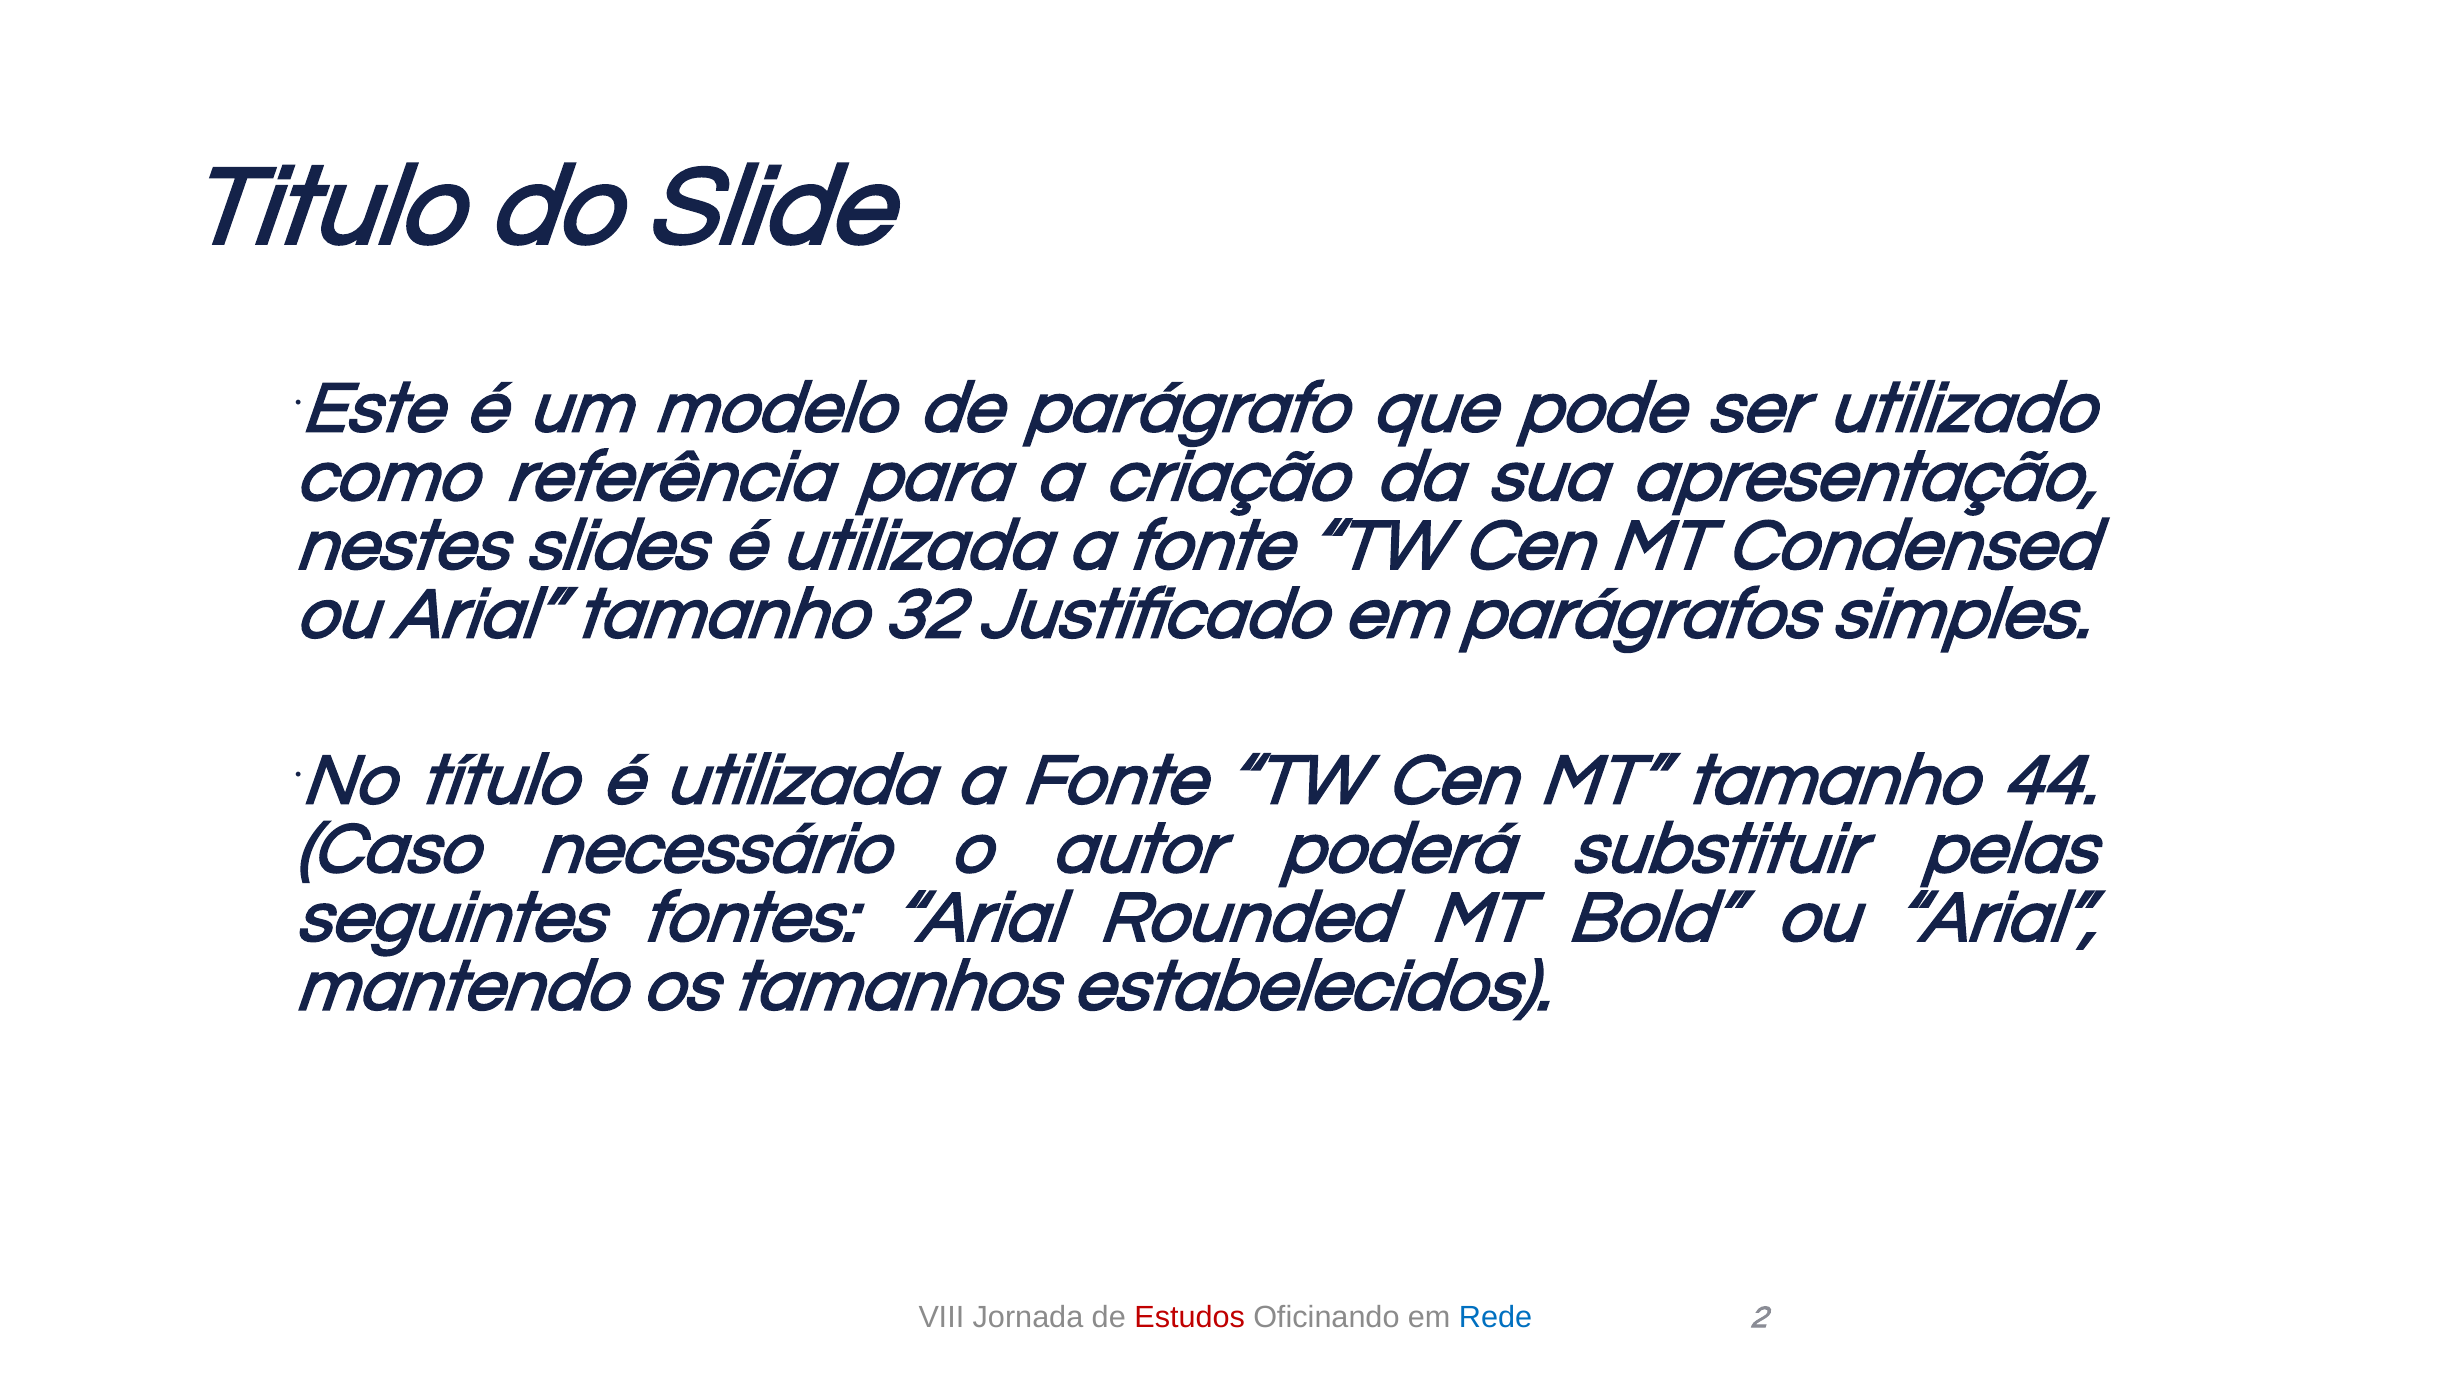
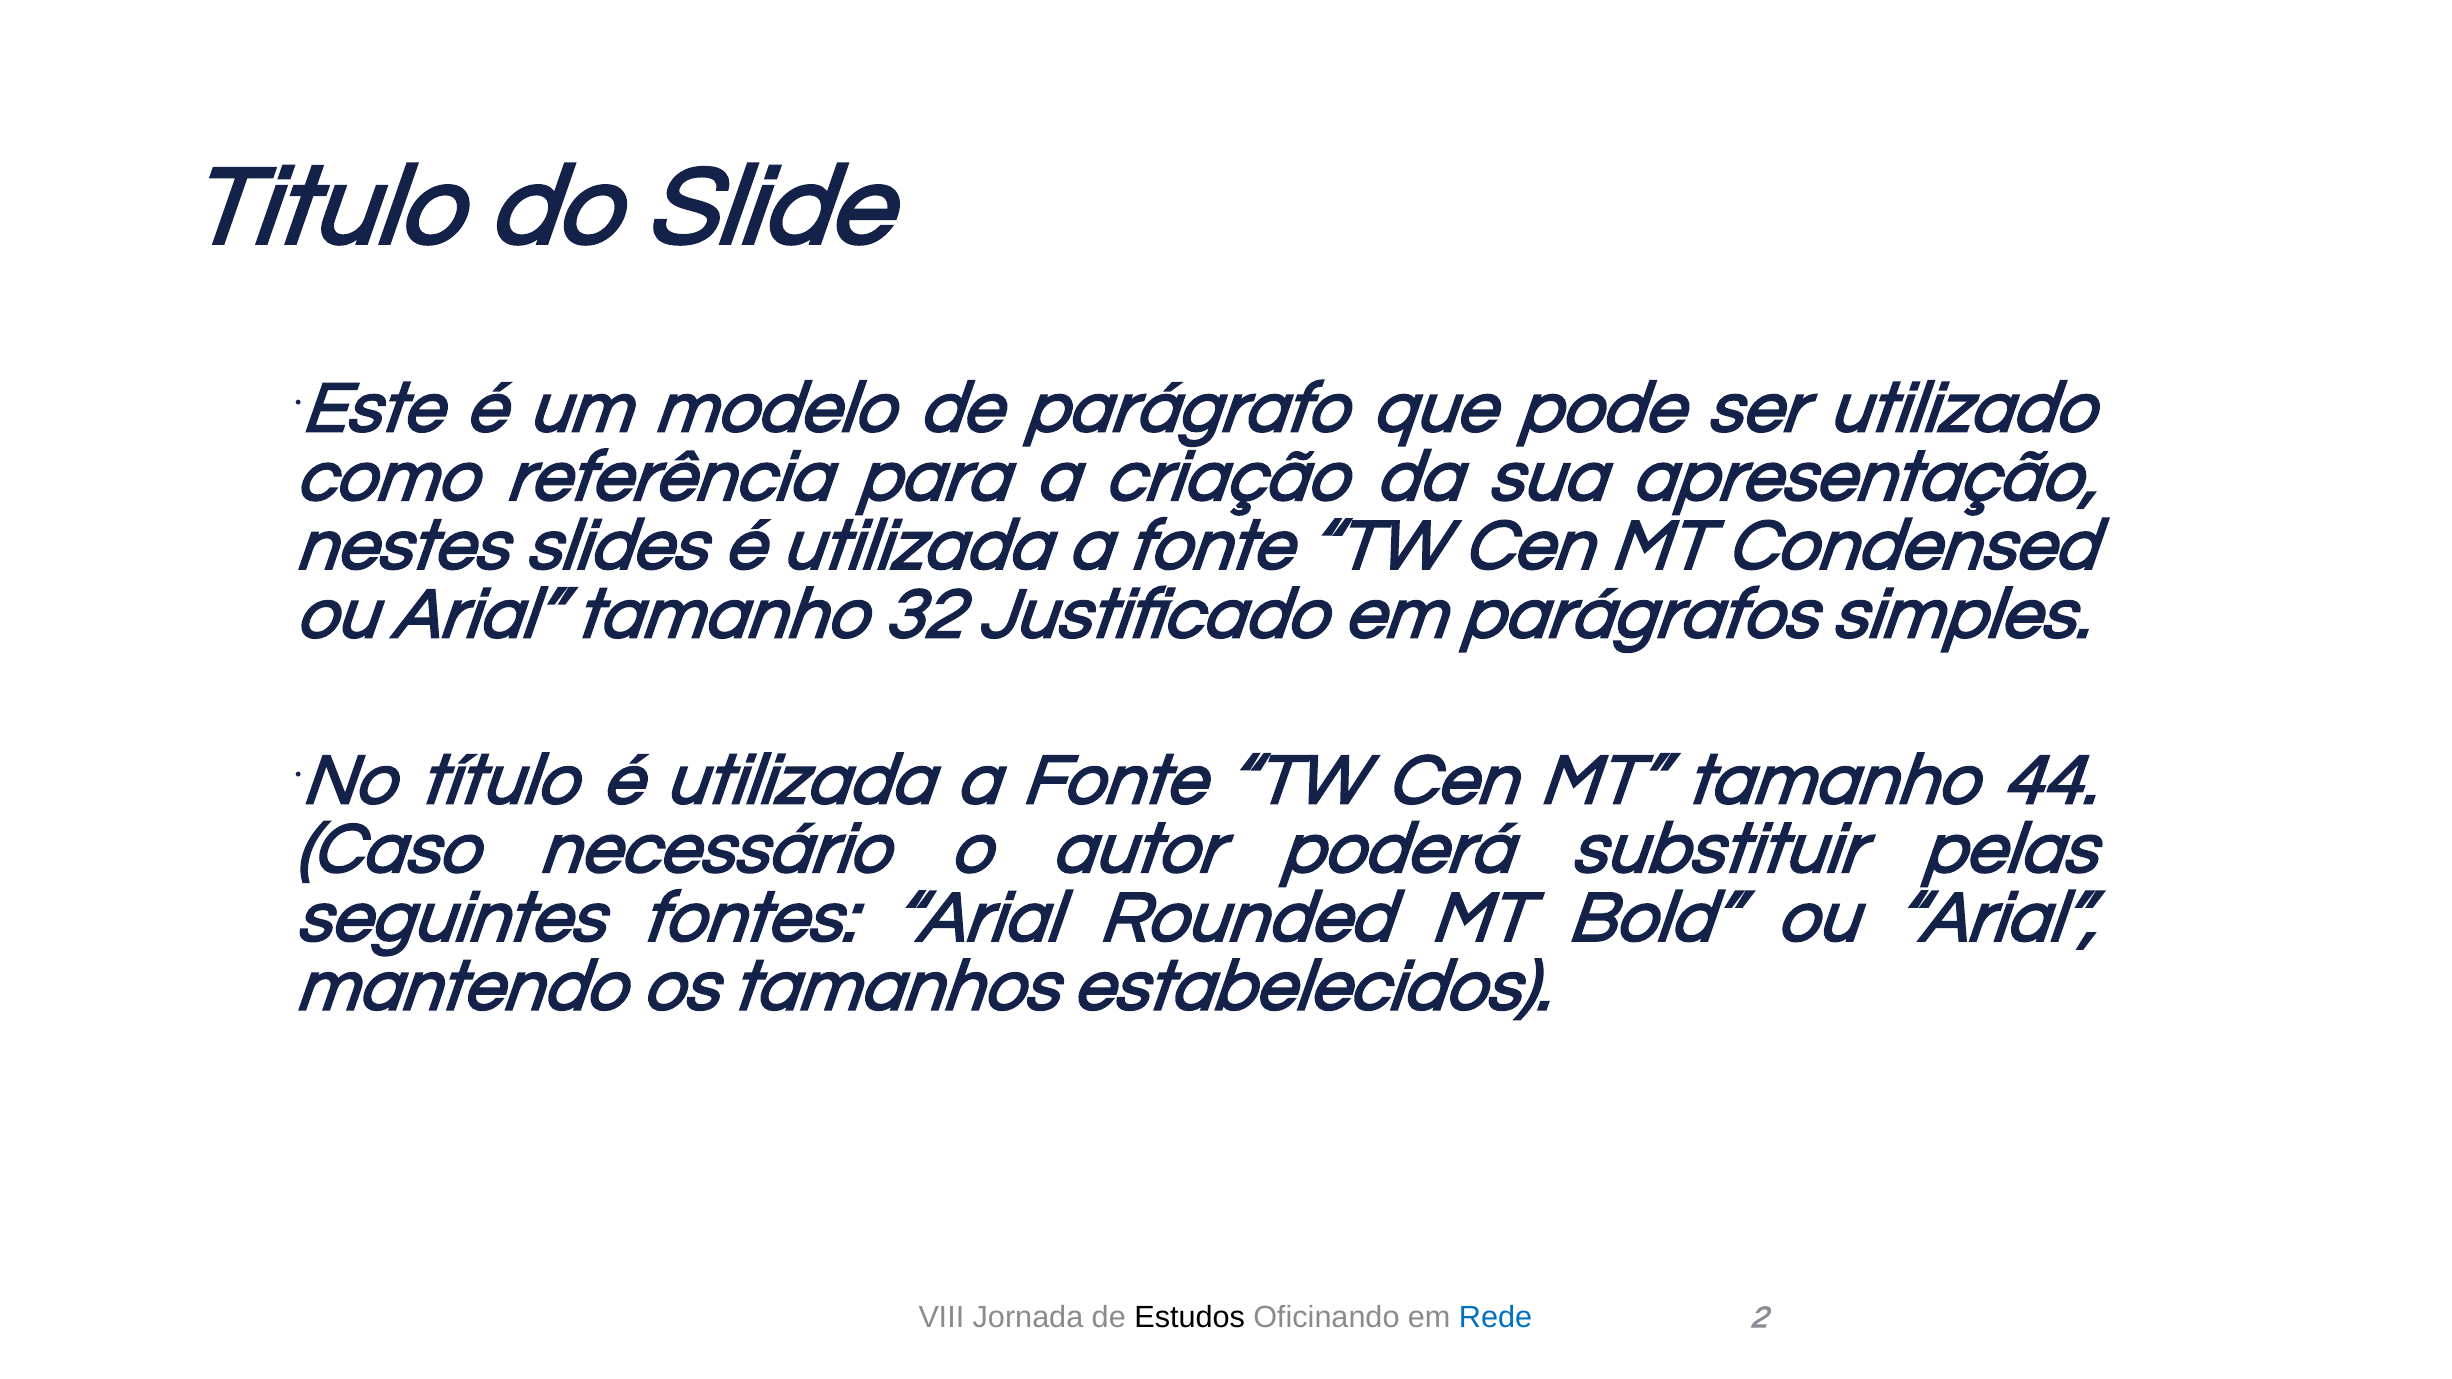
Estudos colour: red -> black (1190, 1317)
